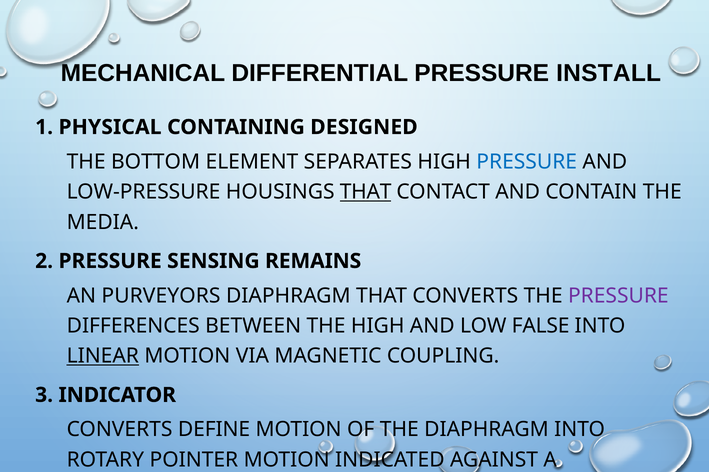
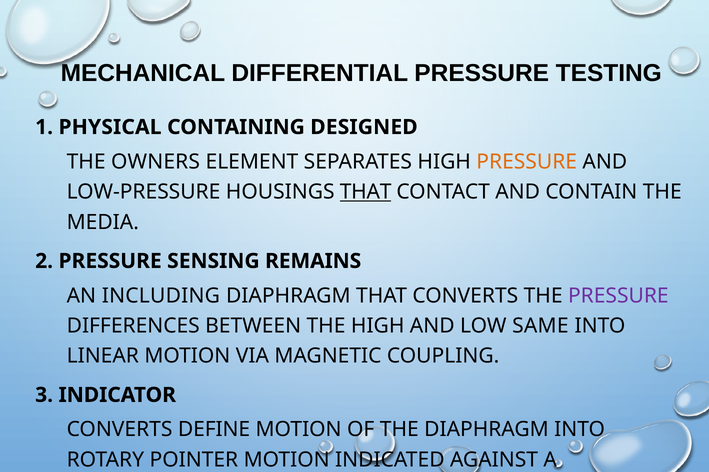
INSTALL: INSTALL -> TESTING (609, 73)
BOTTOM: BOTTOM -> OWNERS (155, 162)
PRESSURE colour: blue -> orange (527, 162)
PURVEYORS: PURVEYORS -> INCLUDING (161, 296)
FALSE: FALSE -> SAME (540, 326)
LINEAR underline: present -> none (103, 357)
